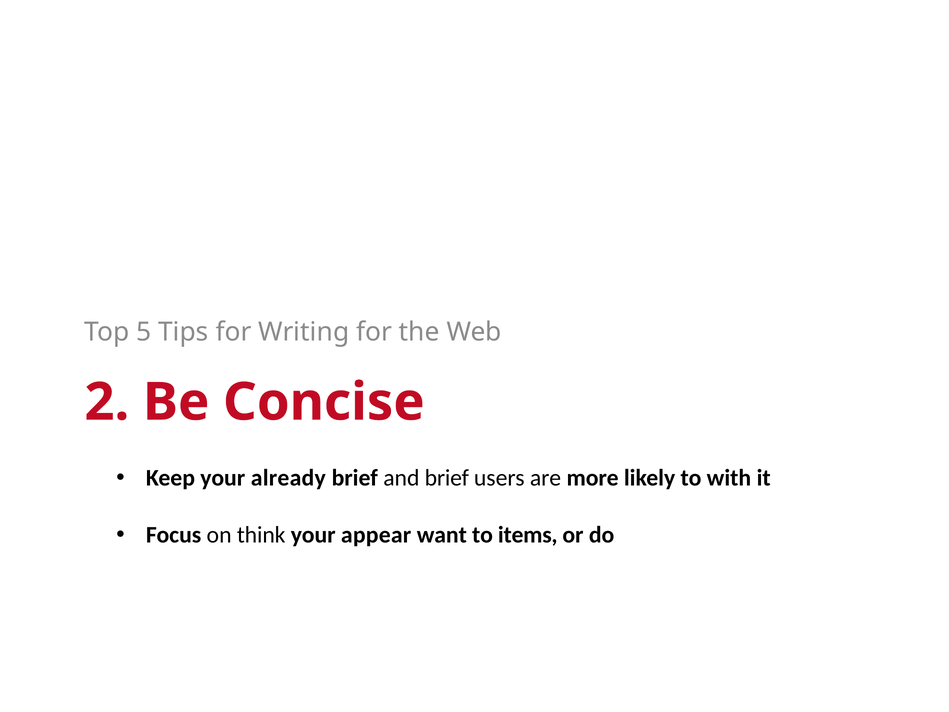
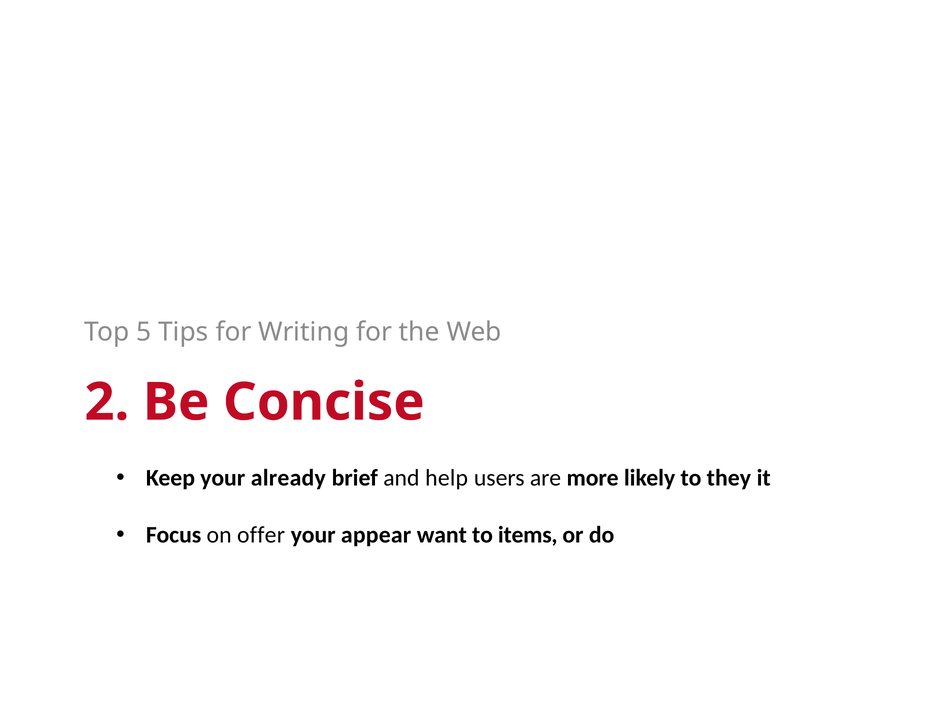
and brief: brief -> help (447, 478)
with: with -> they (729, 478)
think: think -> offer (261, 535)
